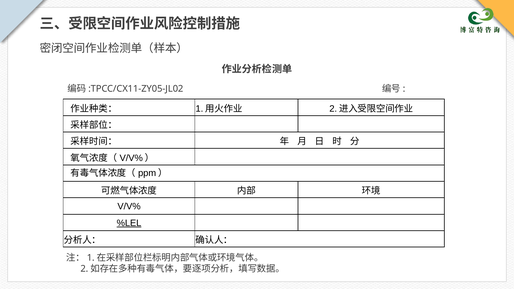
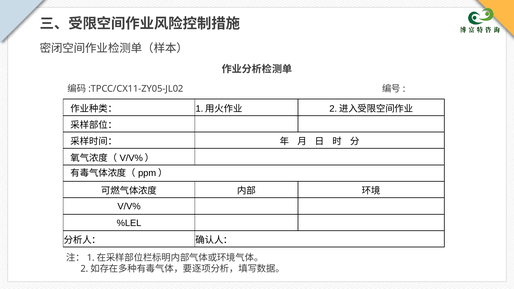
%LEL underline: present -> none (129, 223)
